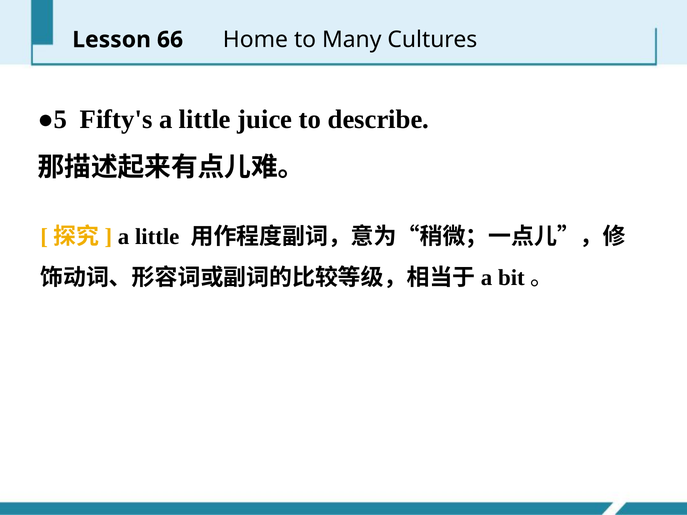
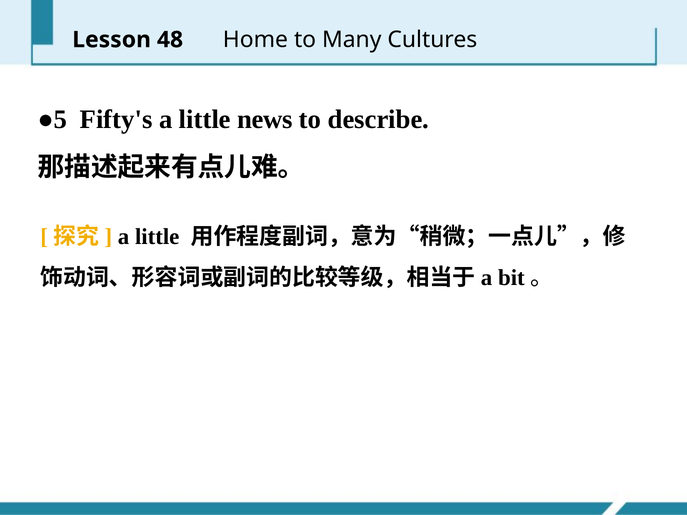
66: 66 -> 48 (170, 40)
juice: juice -> news (265, 119)
